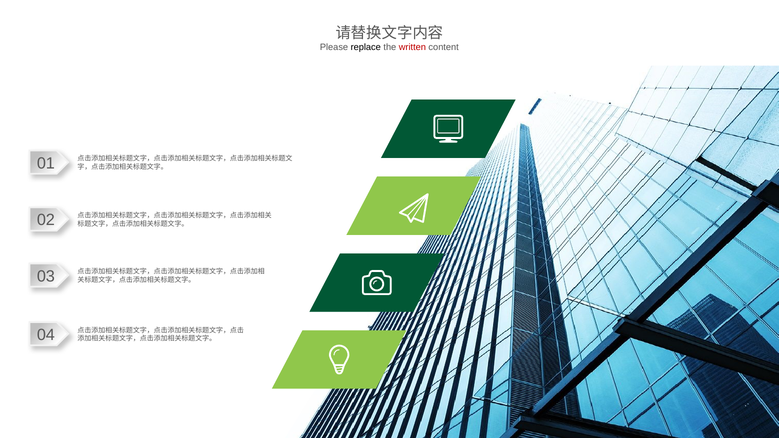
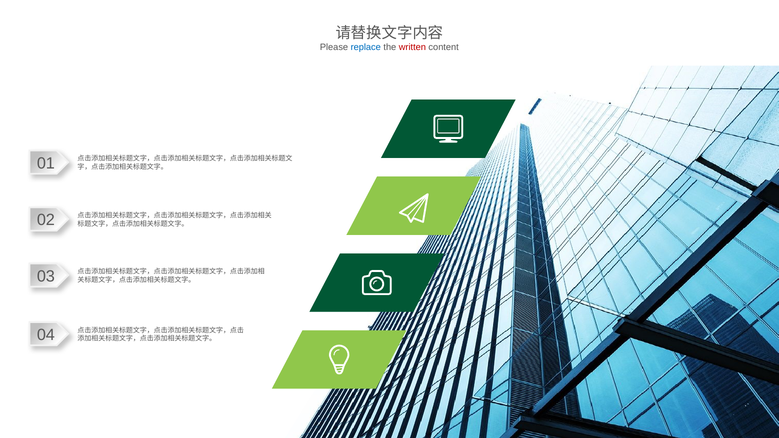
replace colour: black -> blue (366, 47)
